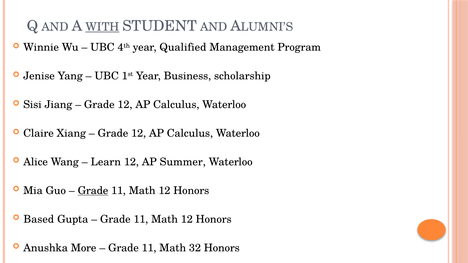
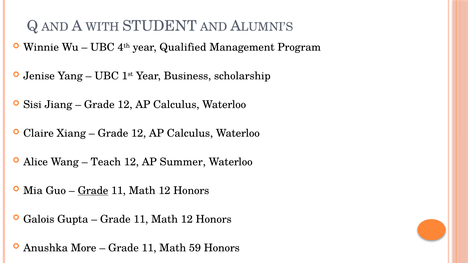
WITH underline: present -> none (102, 27)
Learn: Learn -> Teach (106, 162)
Based: Based -> Galois (39, 219)
32: 32 -> 59 (195, 248)
